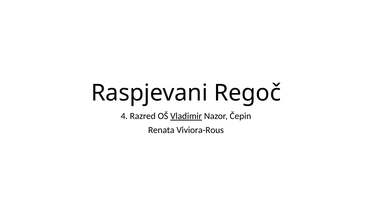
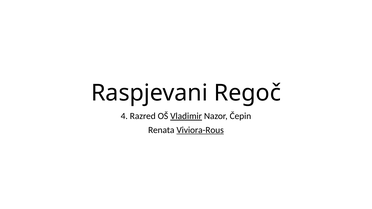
Viviora-Rous underline: none -> present (200, 130)
